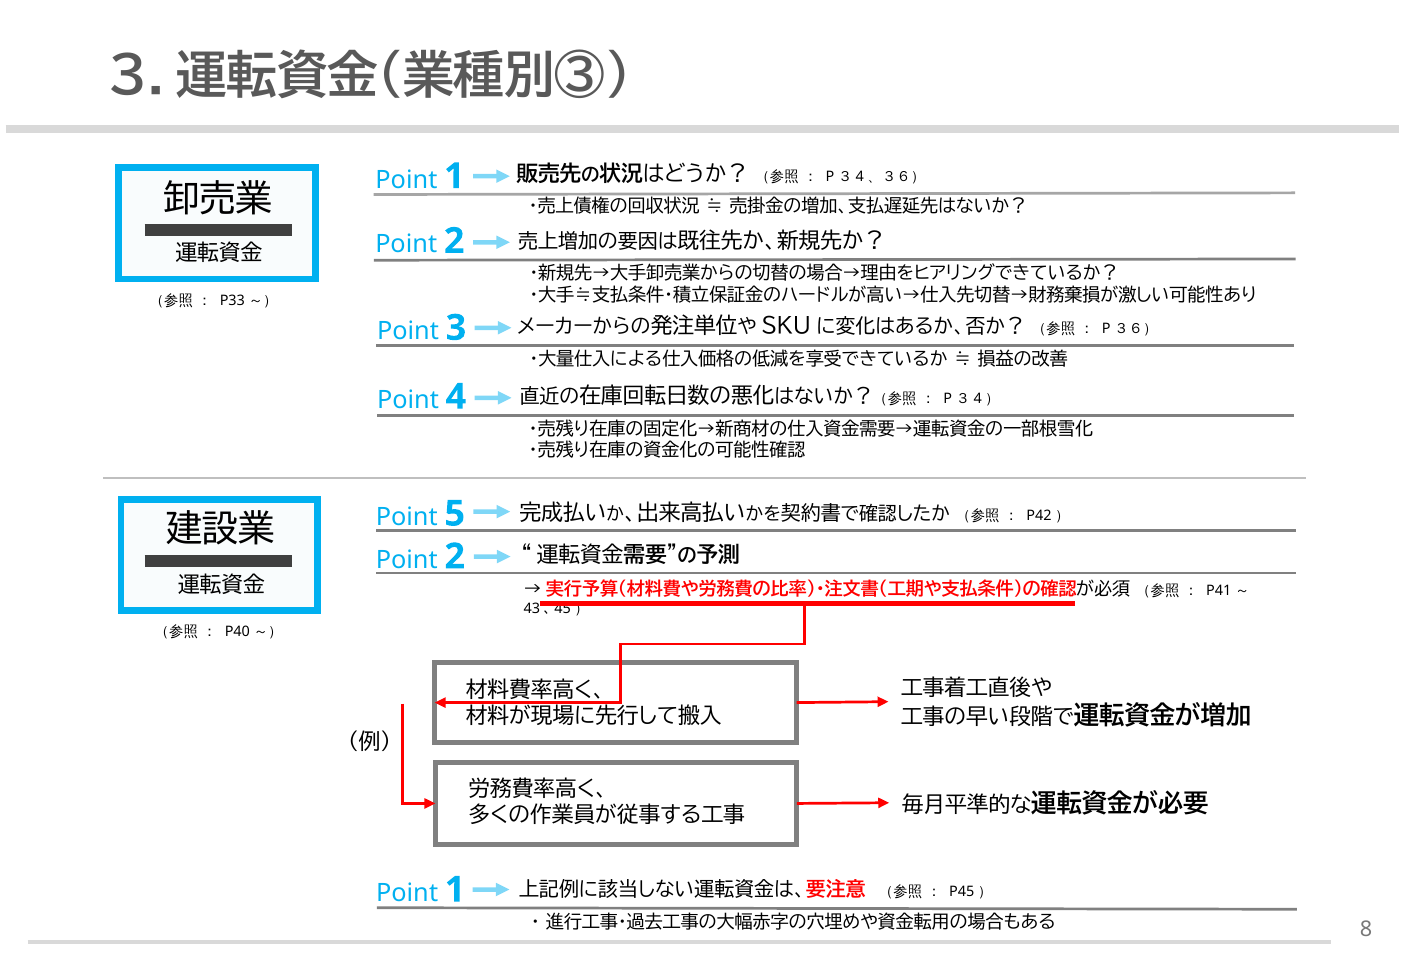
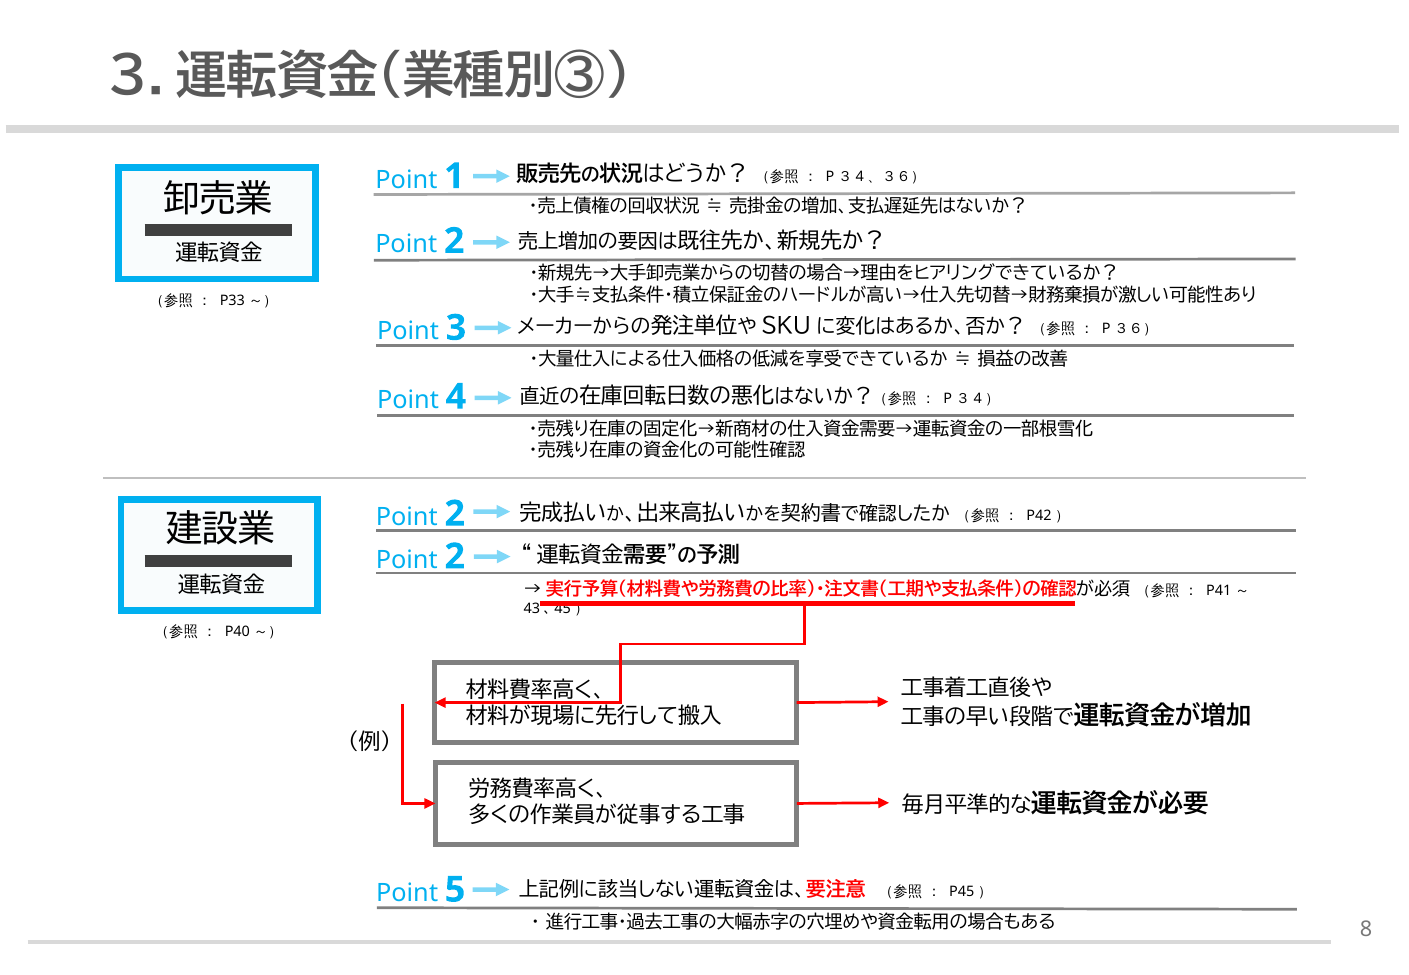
5: 5 -> 2 (455, 514)
1: 1 -> 5 (455, 890)
